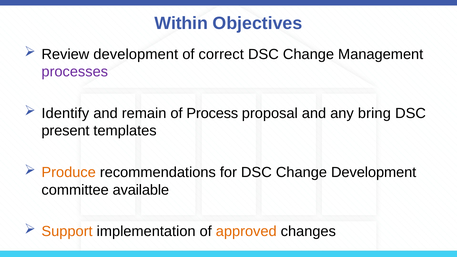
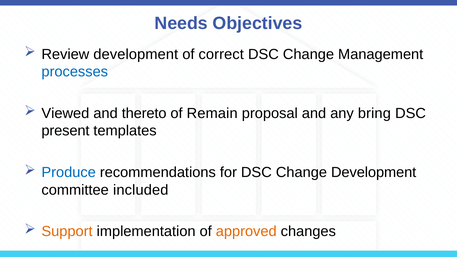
Within: Within -> Needs (181, 23)
processes colour: purple -> blue (75, 72)
Identify: Identify -> Viewed (65, 113)
remain: remain -> thereto (144, 113)
Process: Process -> Remain (212, 113)
Produce colour: orange -> blue (69, 172)
available: available -> included (141, 190)
